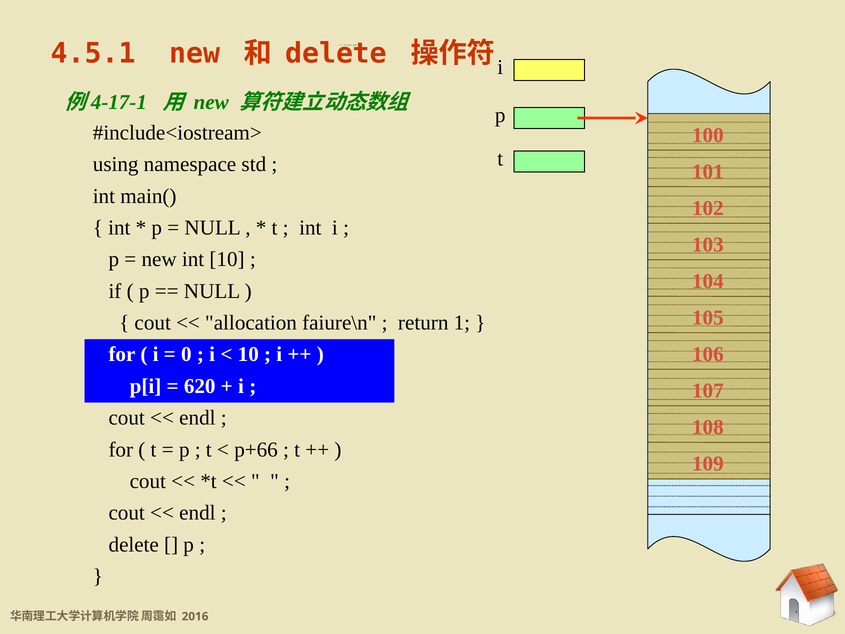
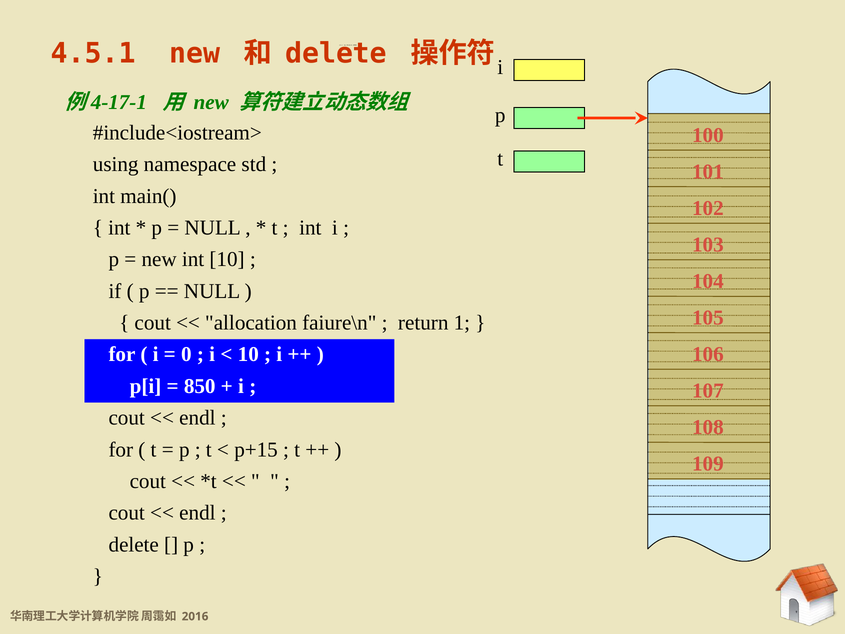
620: 620 -> 850 (200, 386)
p+66: p+66 -> p+15 (256, 449)
